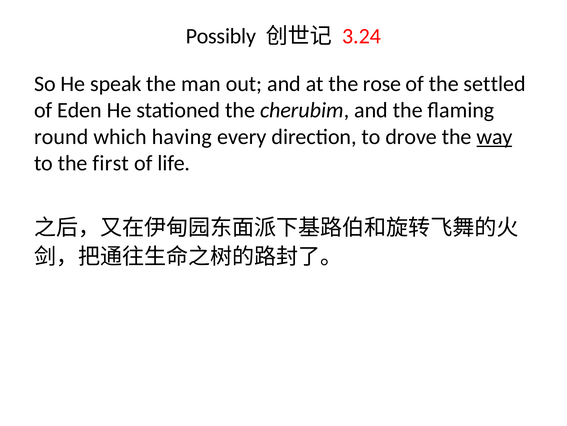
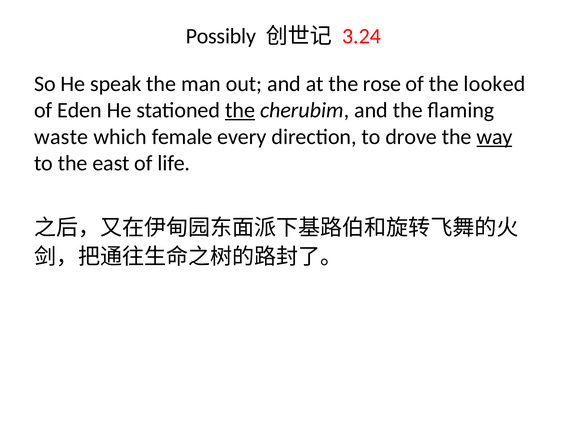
settled: settled -> looked (495, 84)
the underline: none -> present (240, 110)
round: round -> waste (61, 137)
having: having -> female (182, 137)
first: first -> east (111, 163)
